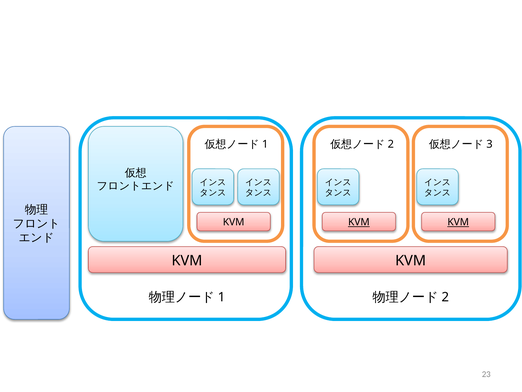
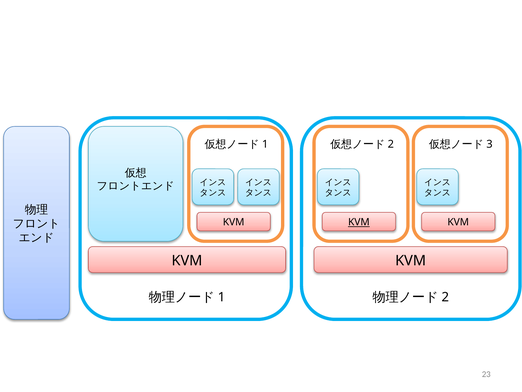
KVM underline: present -> none (458, 222)
